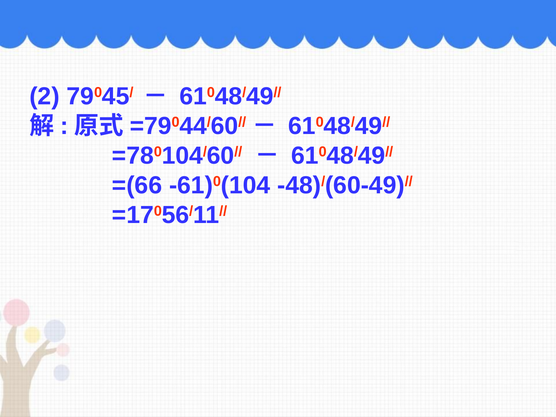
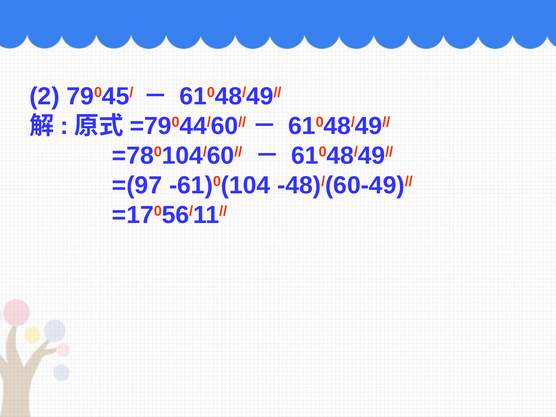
=(66: =(66 -> =(97 (137, 185)
